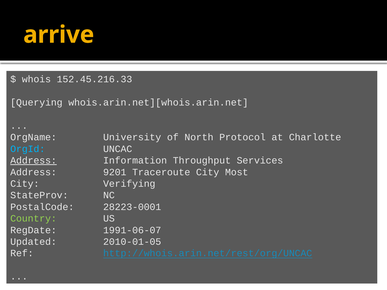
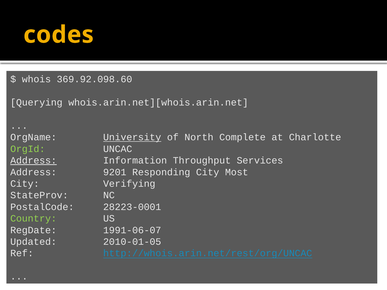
arrive: arrive -> codes (59, 35)
152.45.216.33: 152.45.216.33 -> 369.92.098.60 (94, 79)
University underline: none -> present (132, 137)
Protocol: Protocol -> Complete (242, 137)
OrgId colour: light blue -> light green (28, 149)
Traceroute: Traceroute -> Responding (161, 172)
